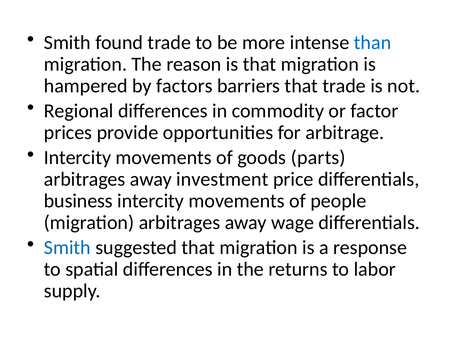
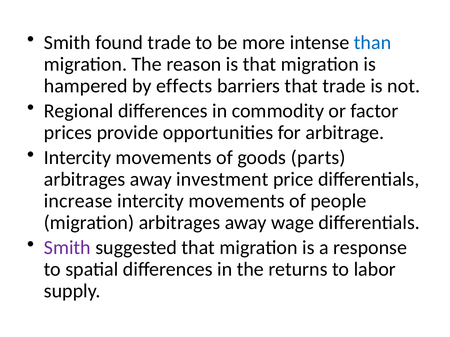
factors: factors -> effects (184, 86)
business: business -> increase (78, 201)
Smith colour: blue -> purple (67, 248)
